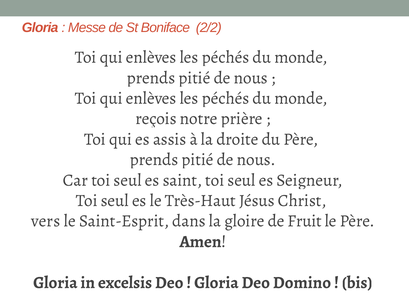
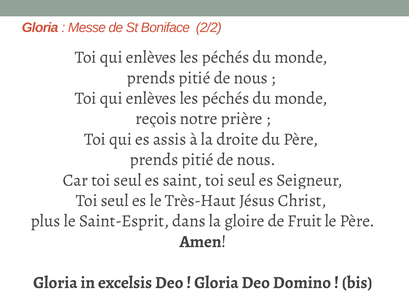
vers: vers -> plus (46, 221)
